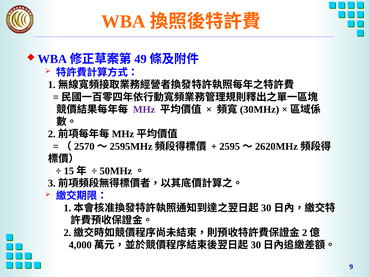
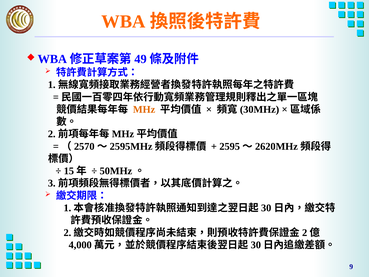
MHz colour: purple -> orange (144, 109)
